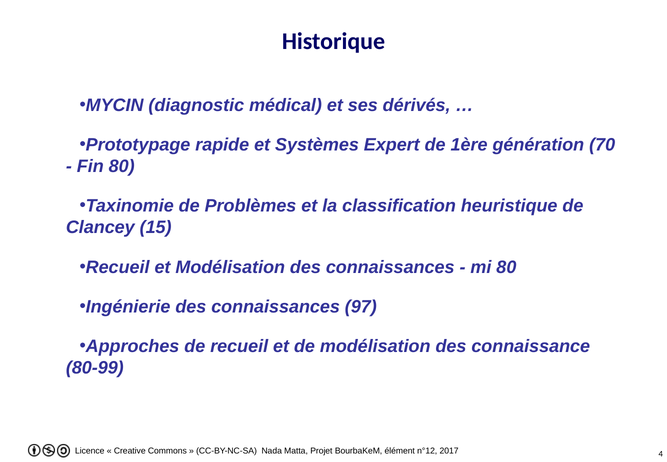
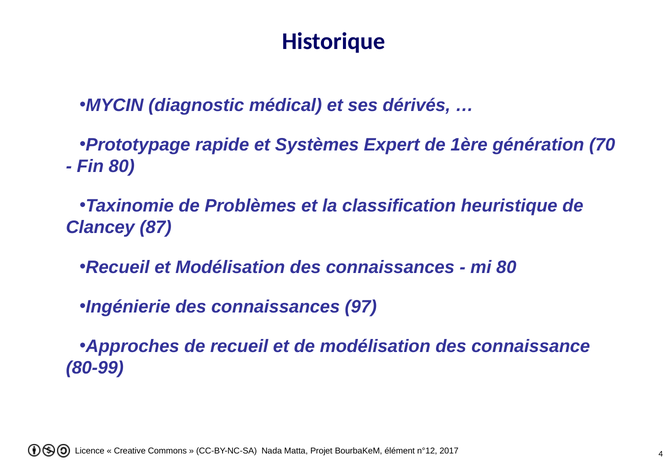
15: 15 -> 87 (156, 227)
